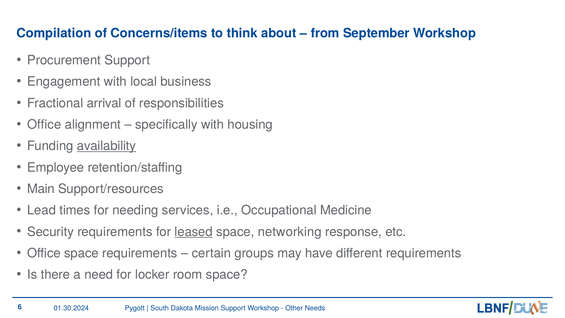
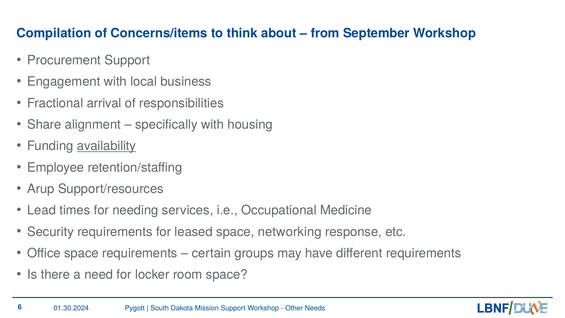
Office: Office -> Share (44, 124)
Main: Main -> Arup (41, 189)
leased underline: present -> none (194, 232)
